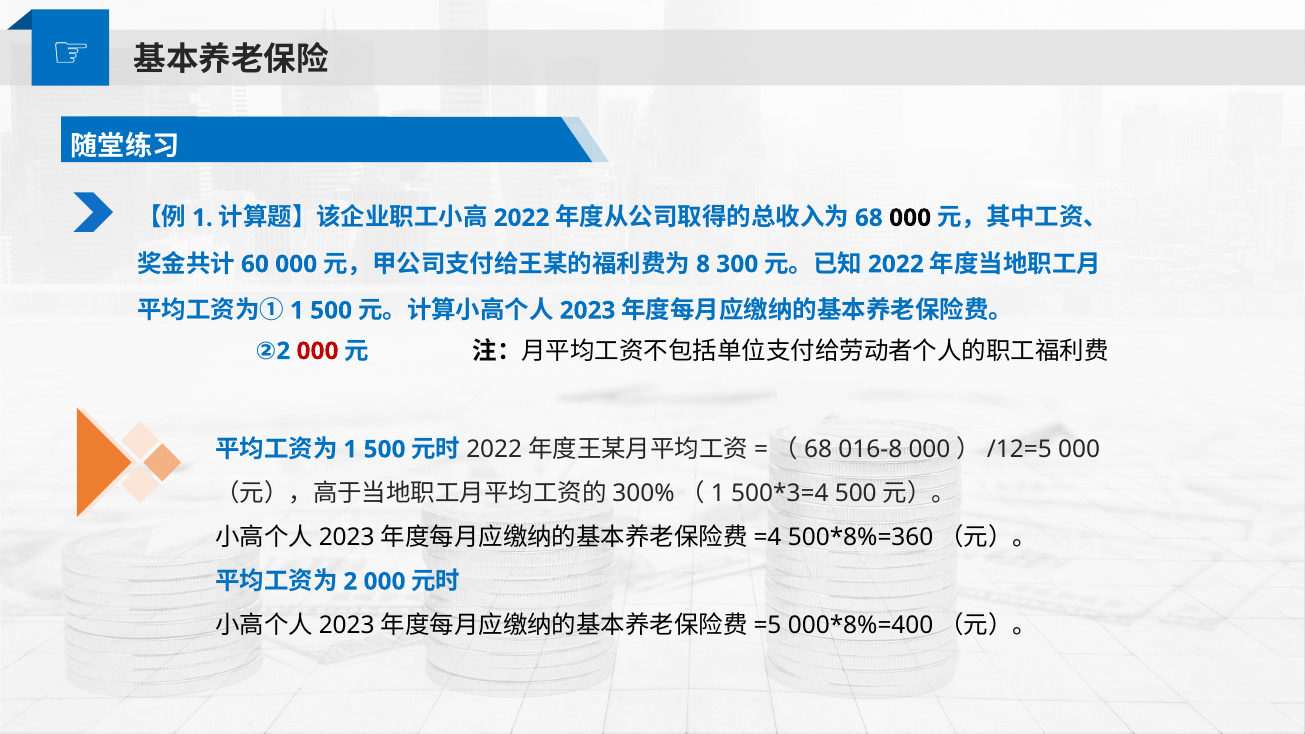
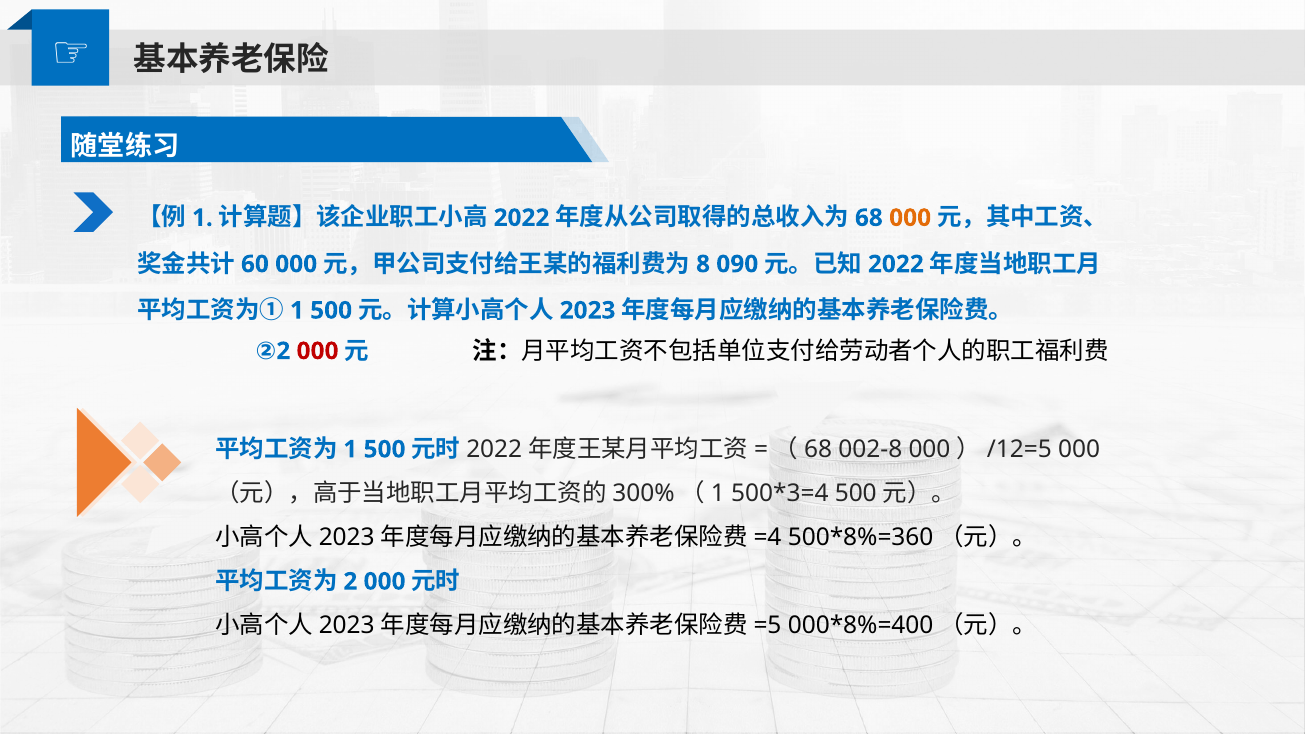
000 colour: black -> orange (910, 218)
300: 300 -> 090 (737, 264)
016-8: 016-8 -> 002-8 (870, 449)
